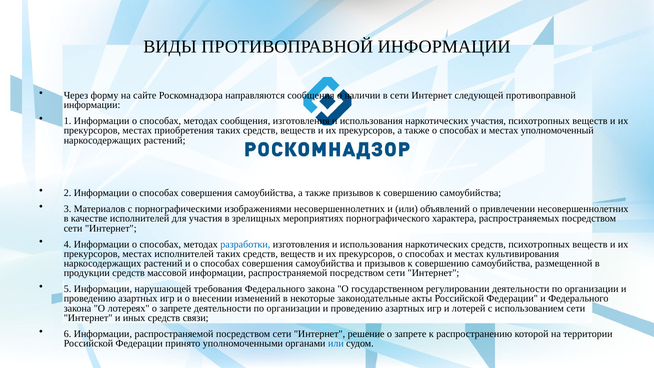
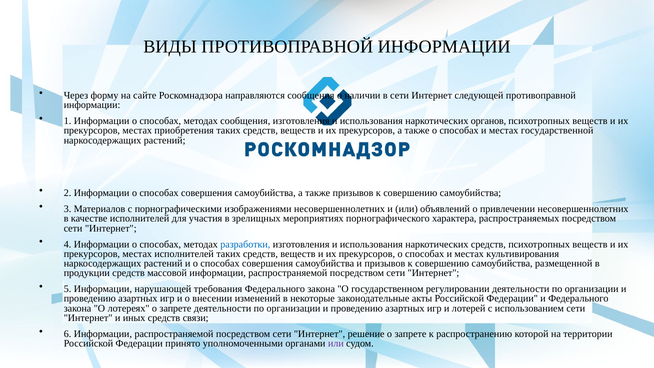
наркотических участия: участия -> органов (488, 121)
уполномоченный: уполномоченный -> государственной (557, 131)
или colour: blue -> purple (336, 343)
